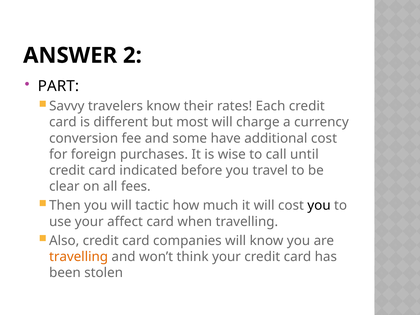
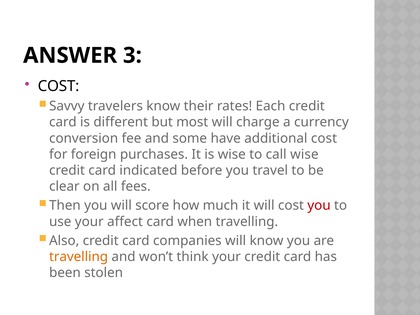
2: 2 -> 3 (132, 55)
PART: PART -> COST (59, 86)
call until: until -> wise (304, 154)
tactic: tactic -> score (152, 206)
you colour: black -> red (319, 206)
